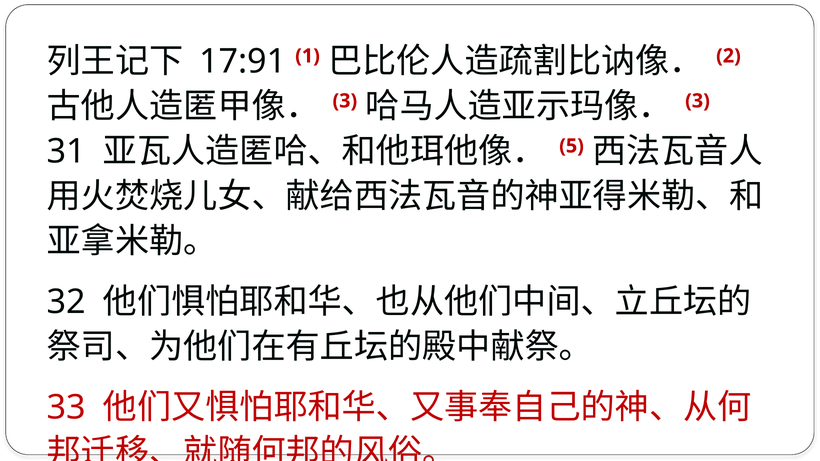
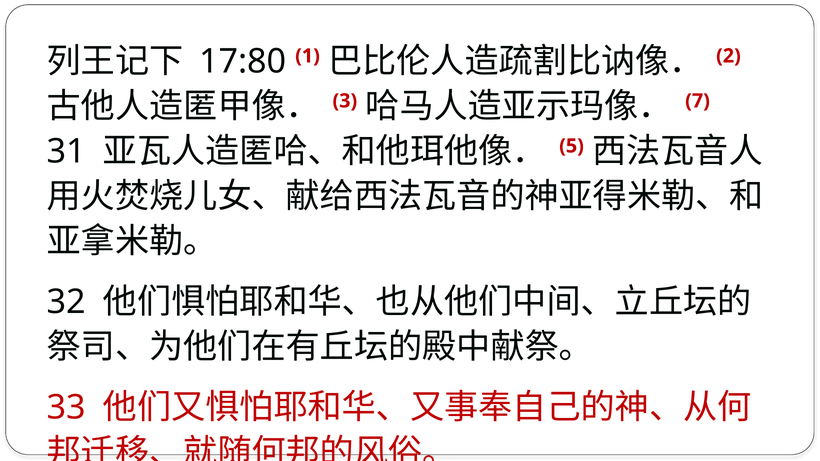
17:91: 17:91 -> 17:80 (243, 61)
3: 3 -> 7 (698, 101)
